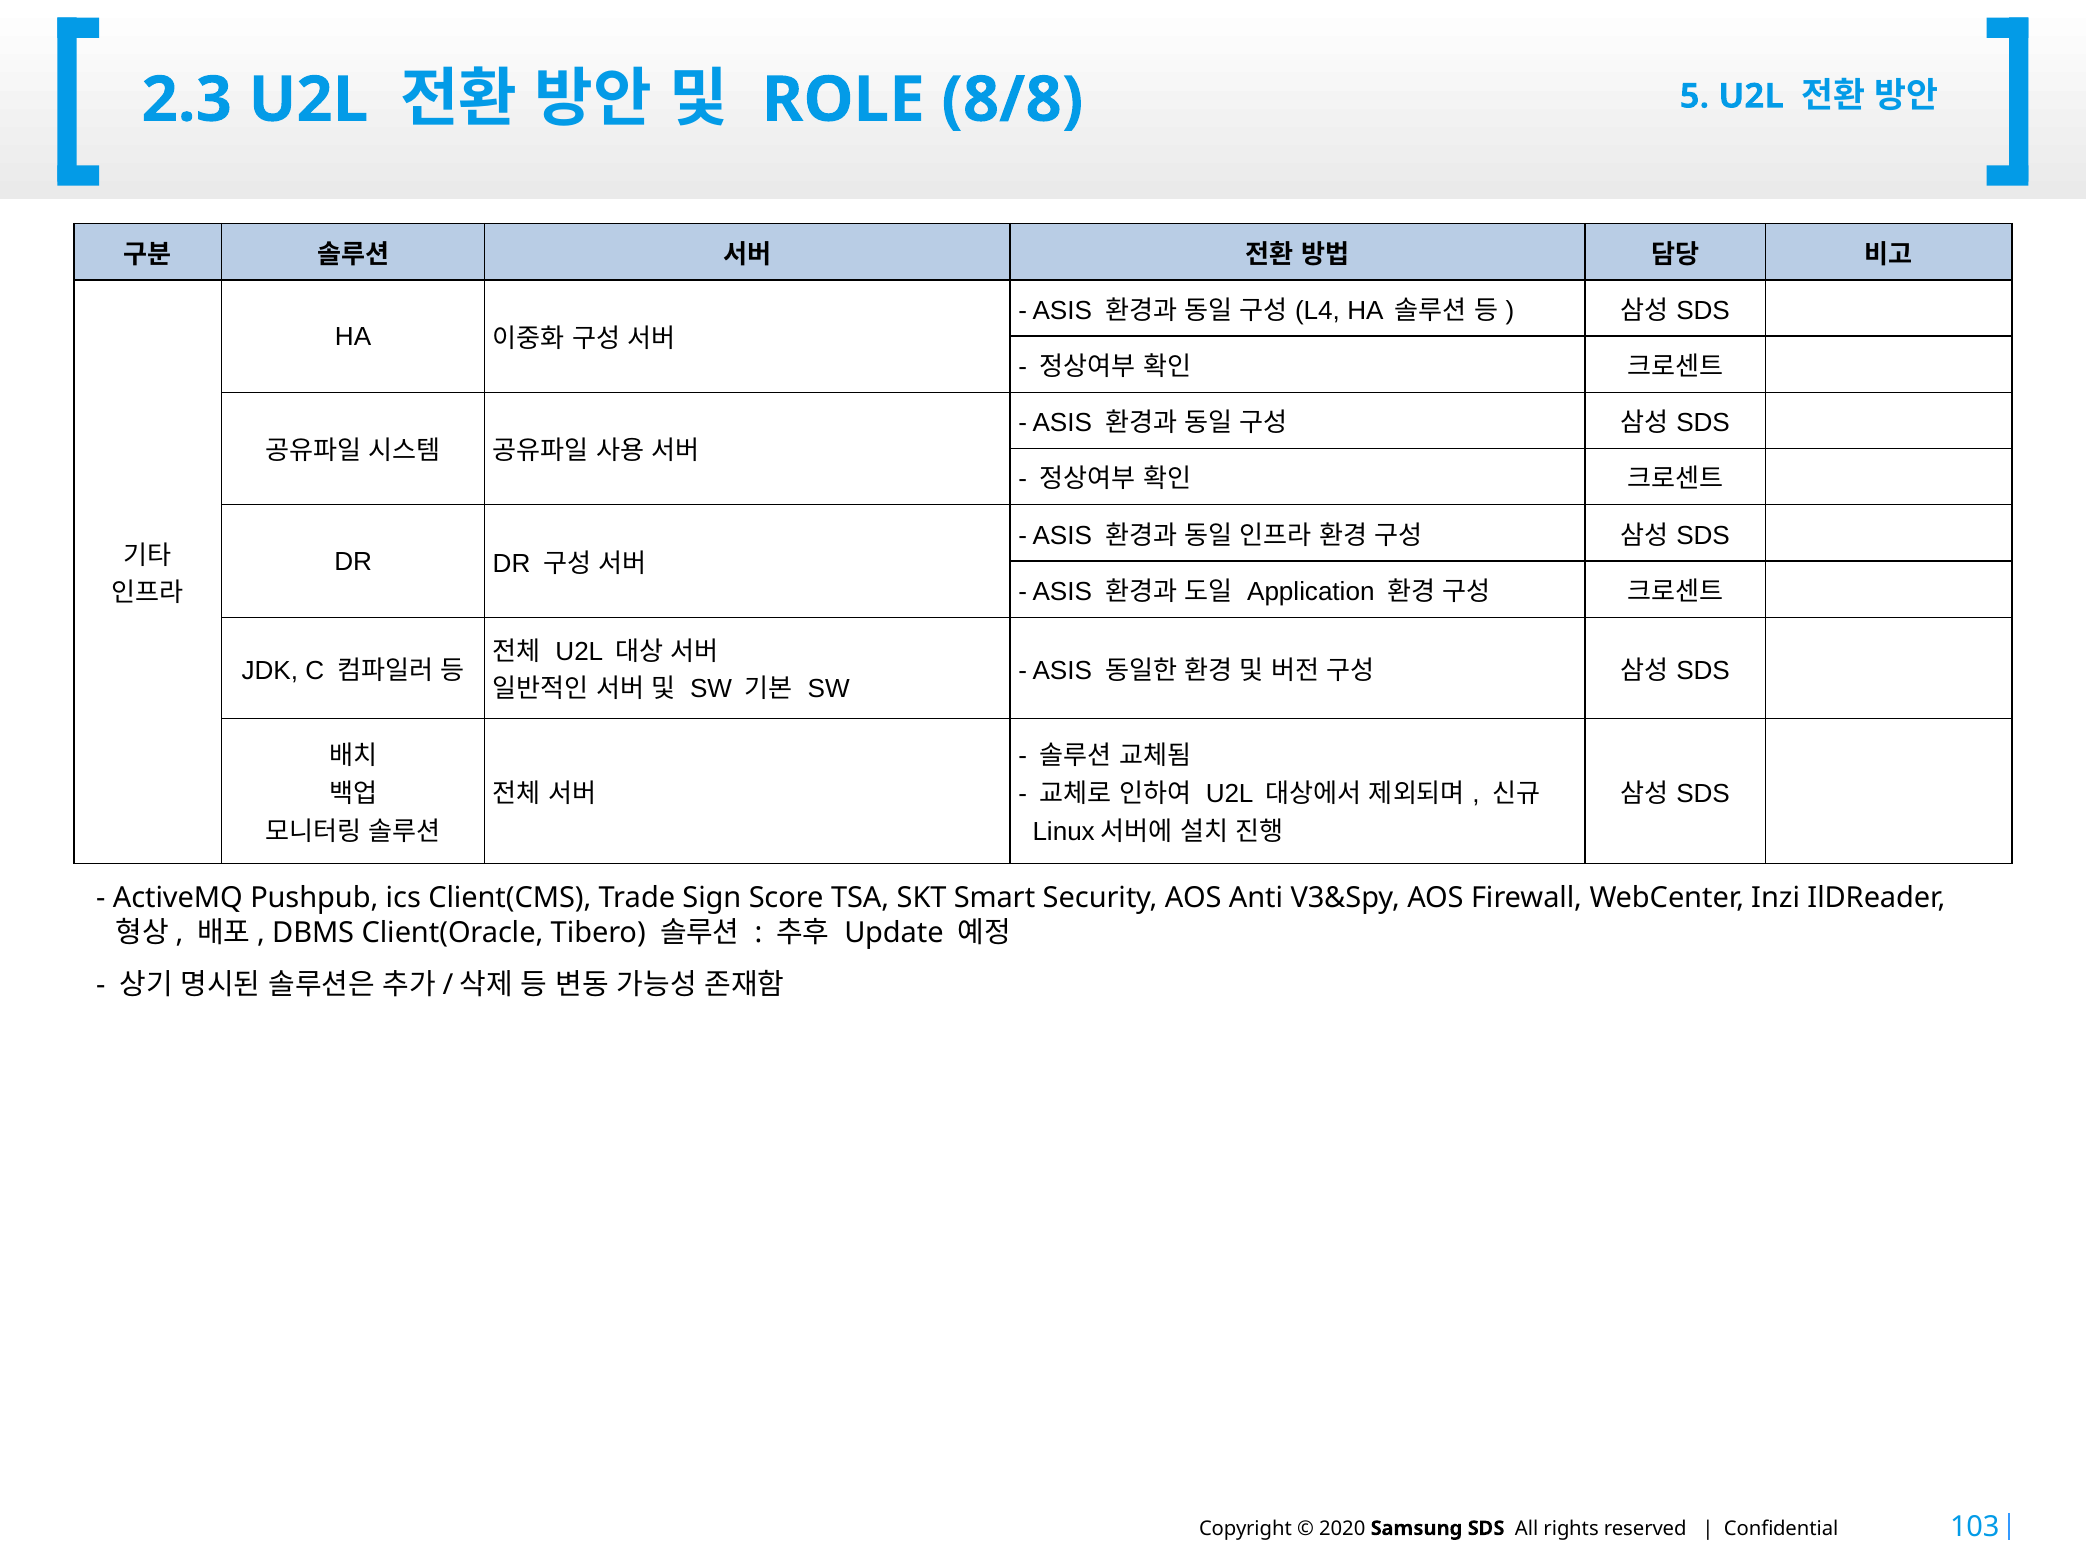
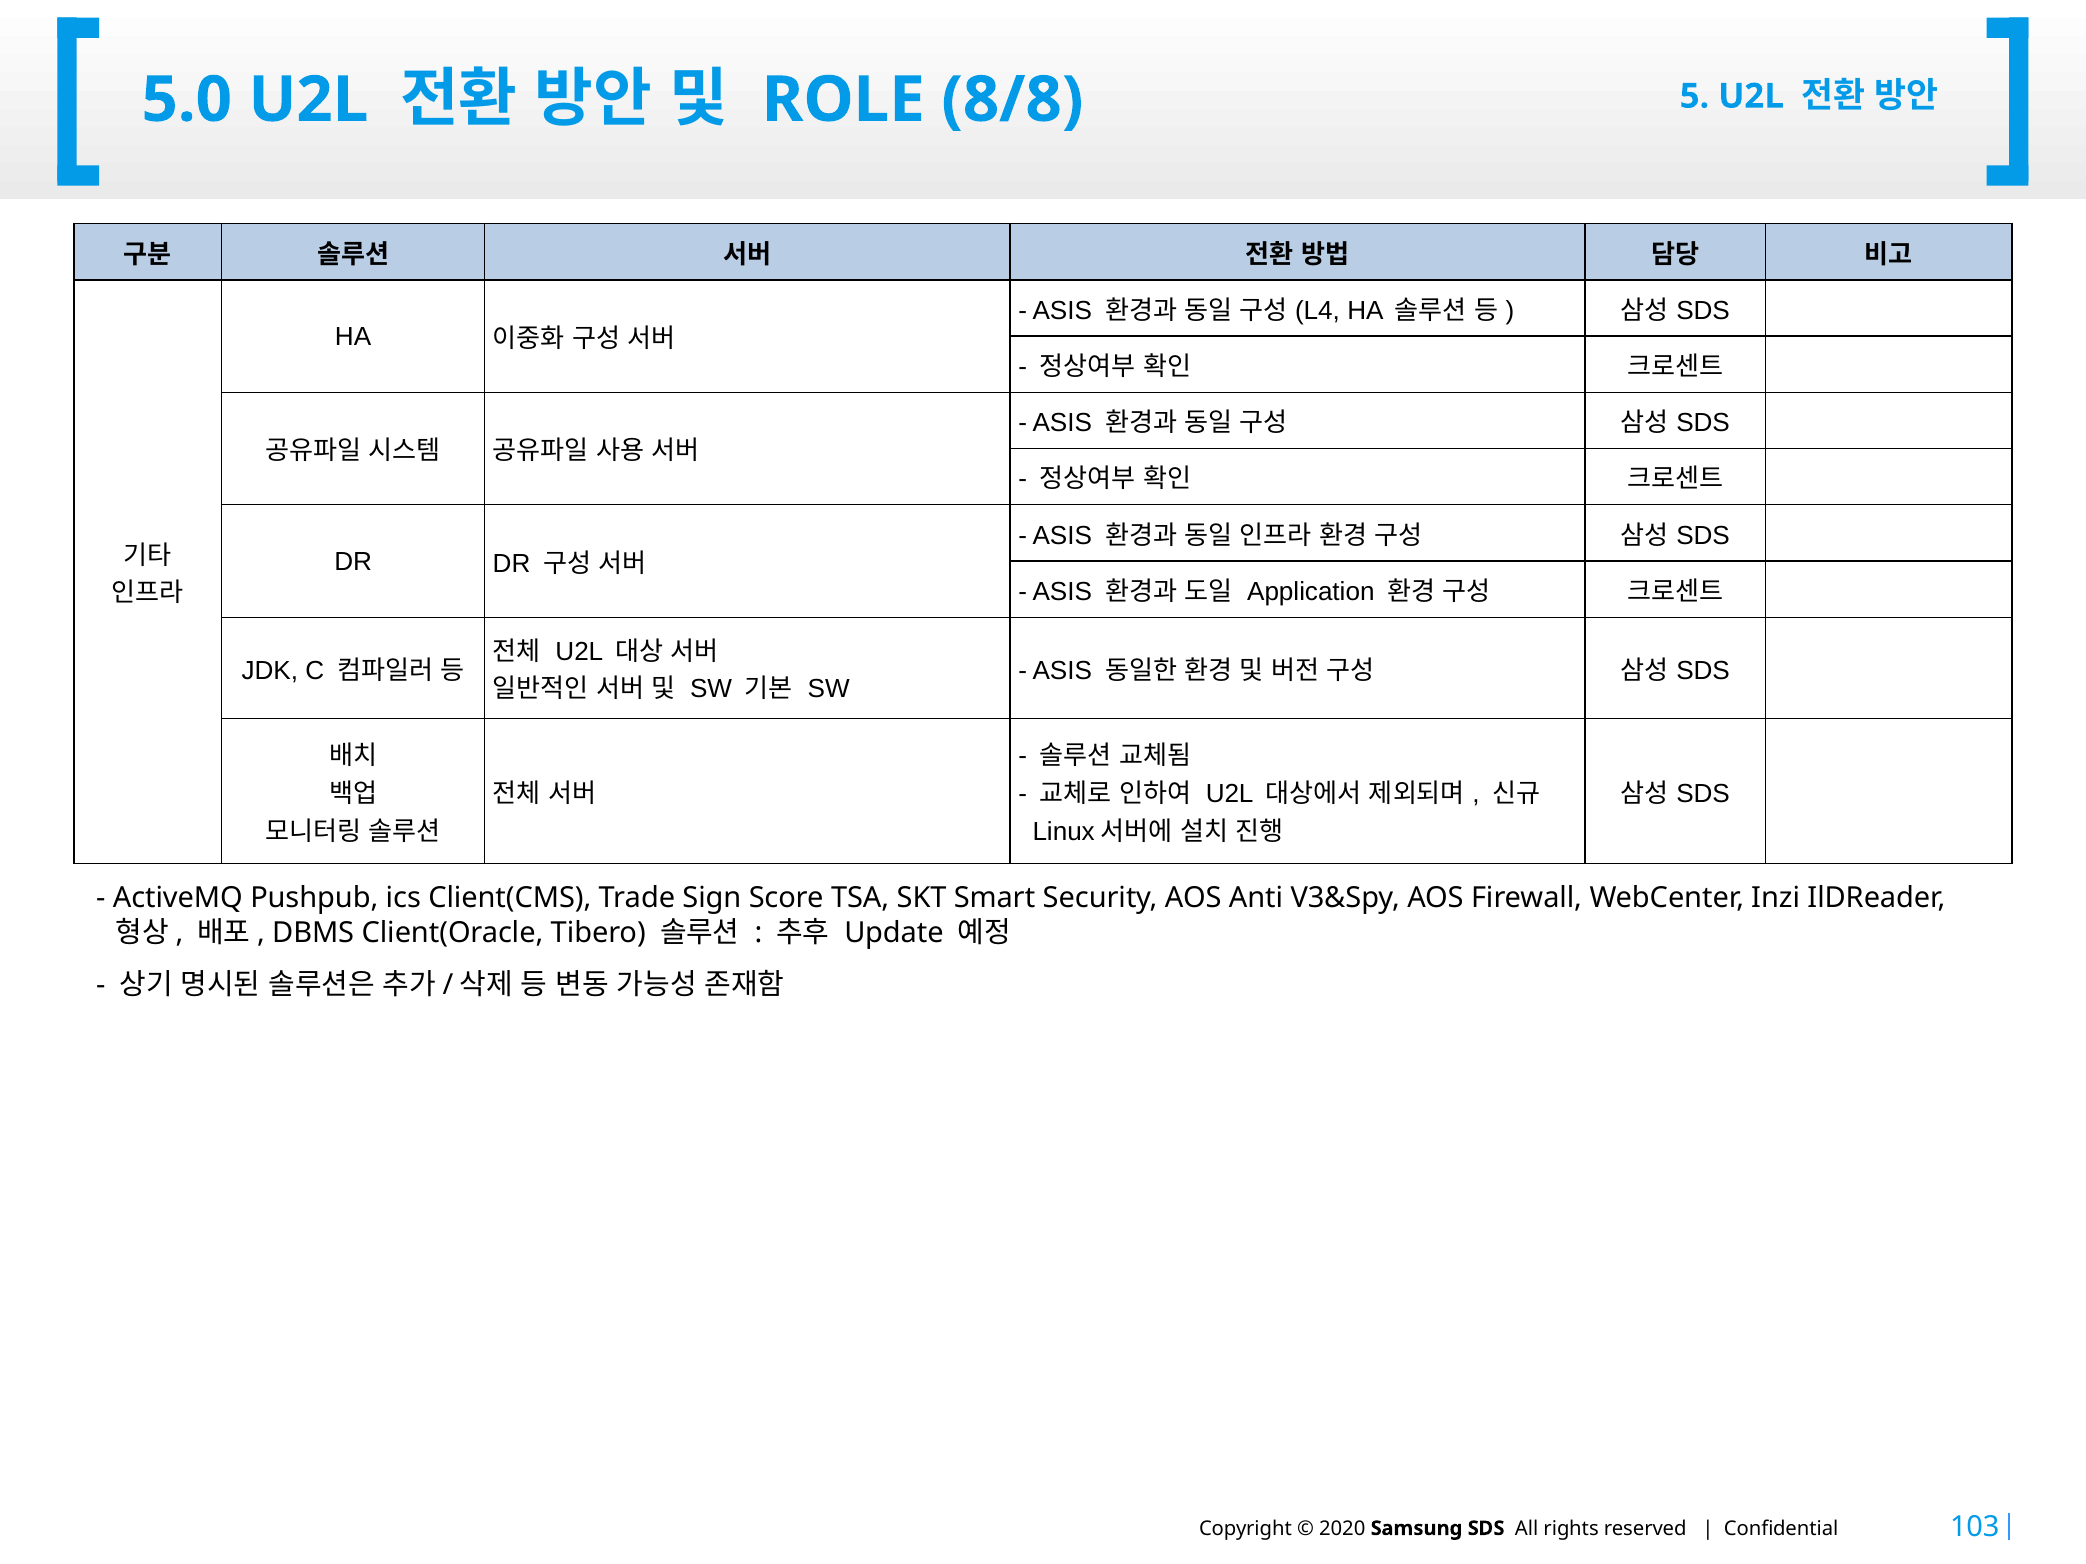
2.3: 2.3 -> 5.0 (187, 100)
